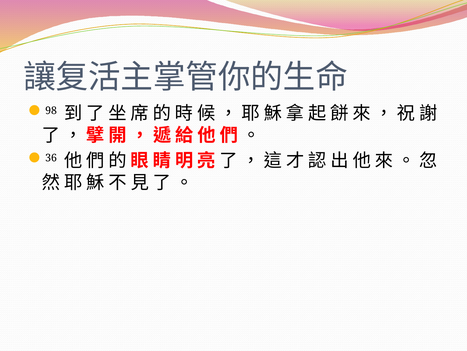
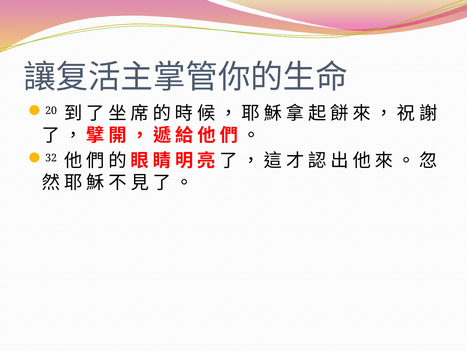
98: 98 -> 20 (51, 110)
36: 36 -> 32 (51, 158)
